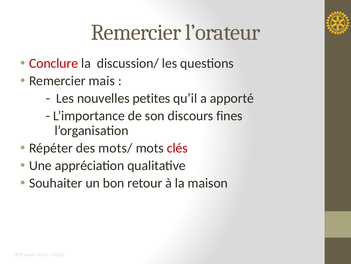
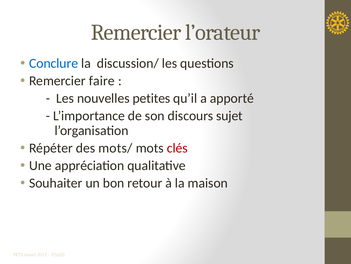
Conclure colour: red -> blue (54, 63)
mais: mais -> faire (102, 81)
fines: fines -> sujet (229, 116)
